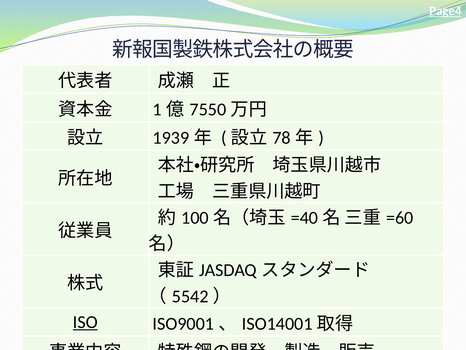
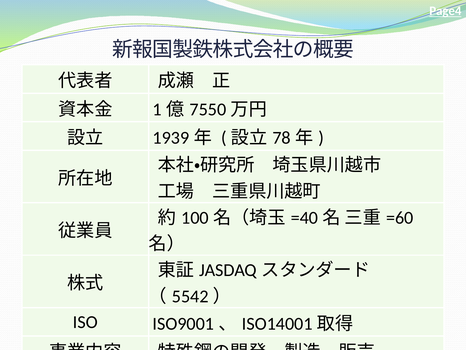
ISO underline: present -> none (85, 322)
